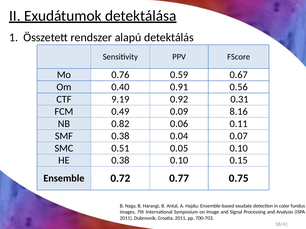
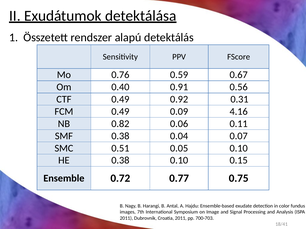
CTF 9.19: 9.19 -> 0.49 (120, 99)
8.16: 8.16 -> 4.16 (239, 112)
